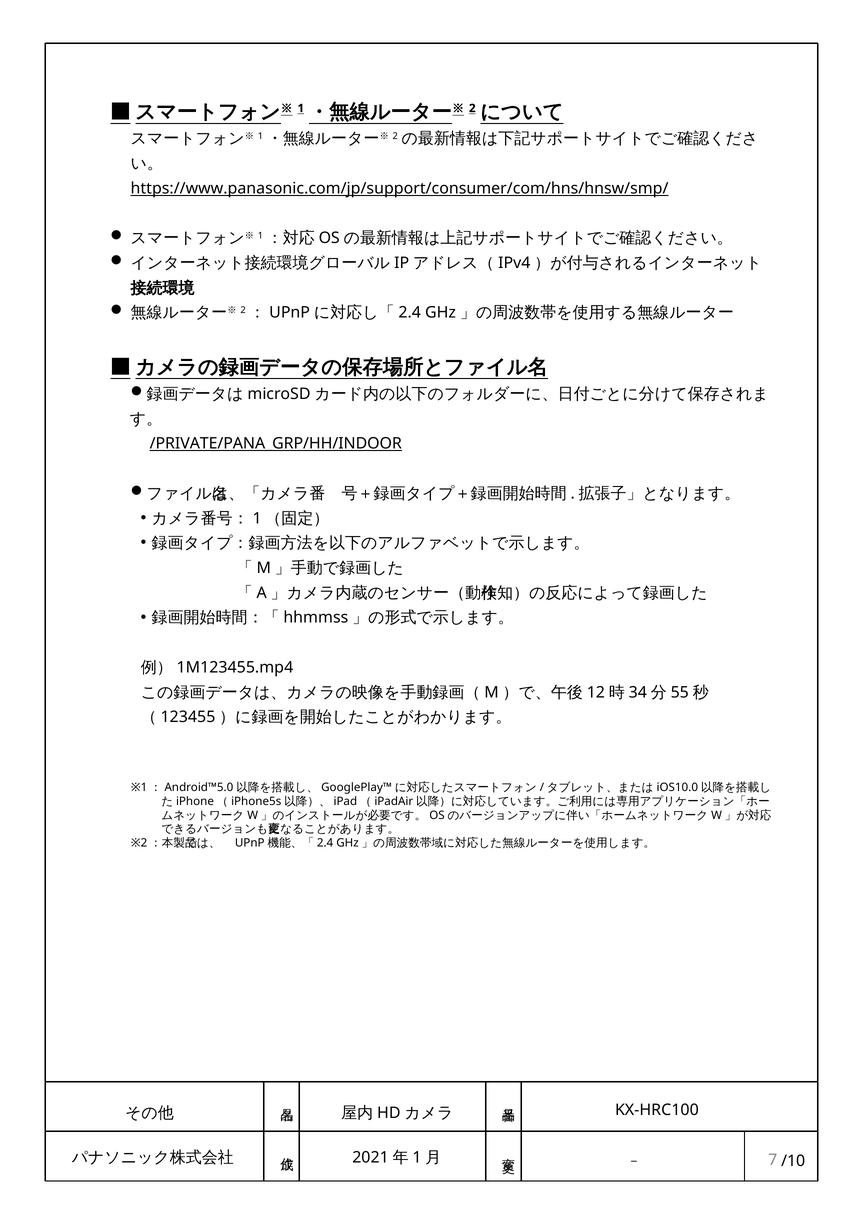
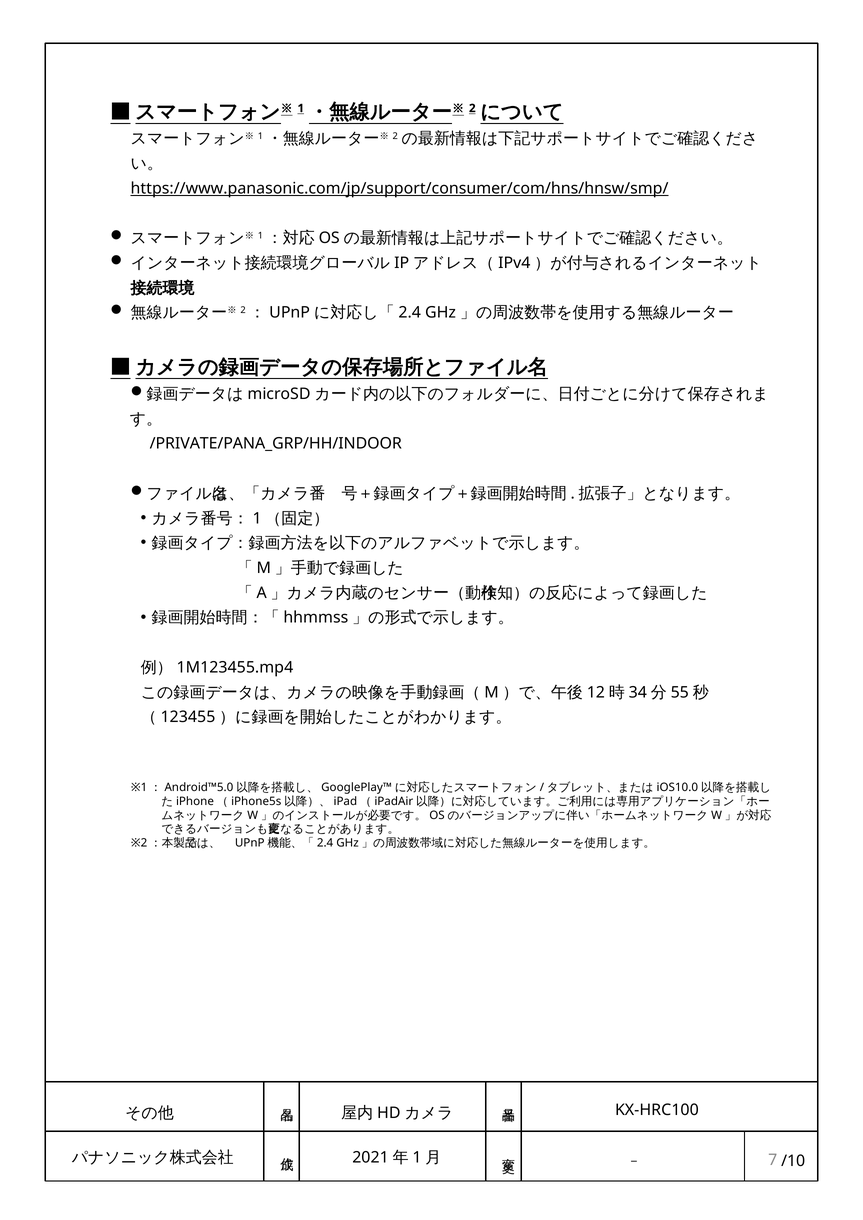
/PRIVATE/PANA_GRP/HH/INDOOR underline: present -> none (276, 444)
